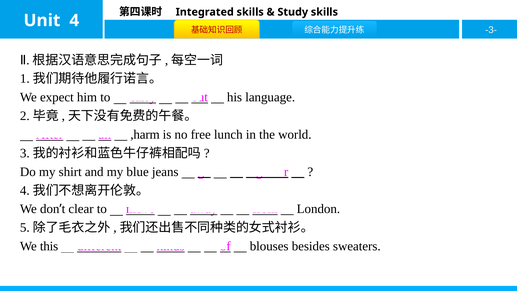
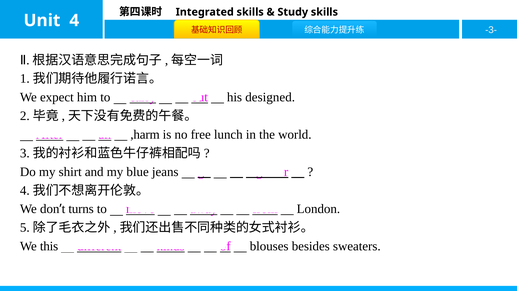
language: language -> designed (270, 97)
clear: clear -> turns (81, 209)
